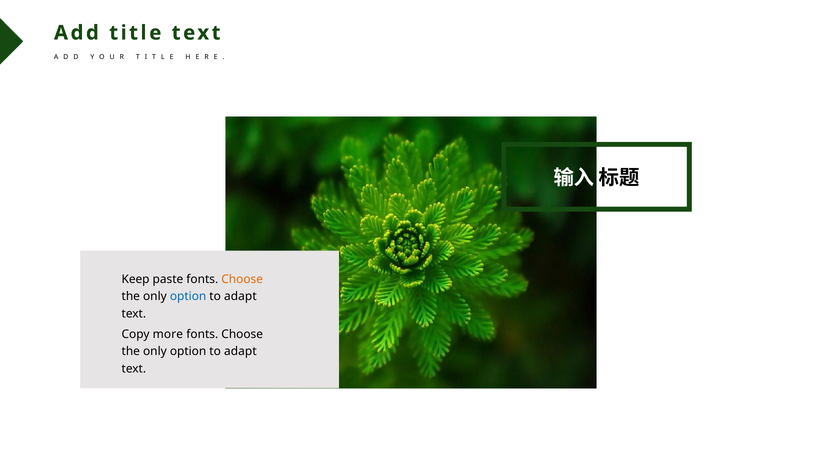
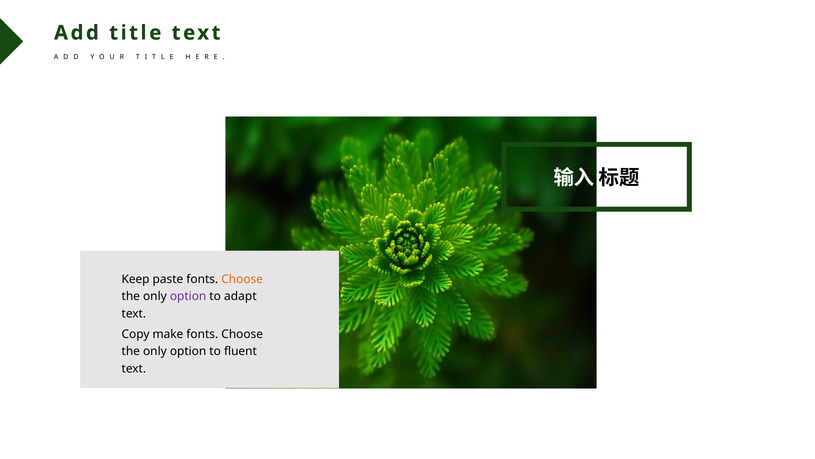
option colour: blue -> purple (188, 296)
more: more -> make (168, 334)
adapt: adapt -> fluent (240, 351)
